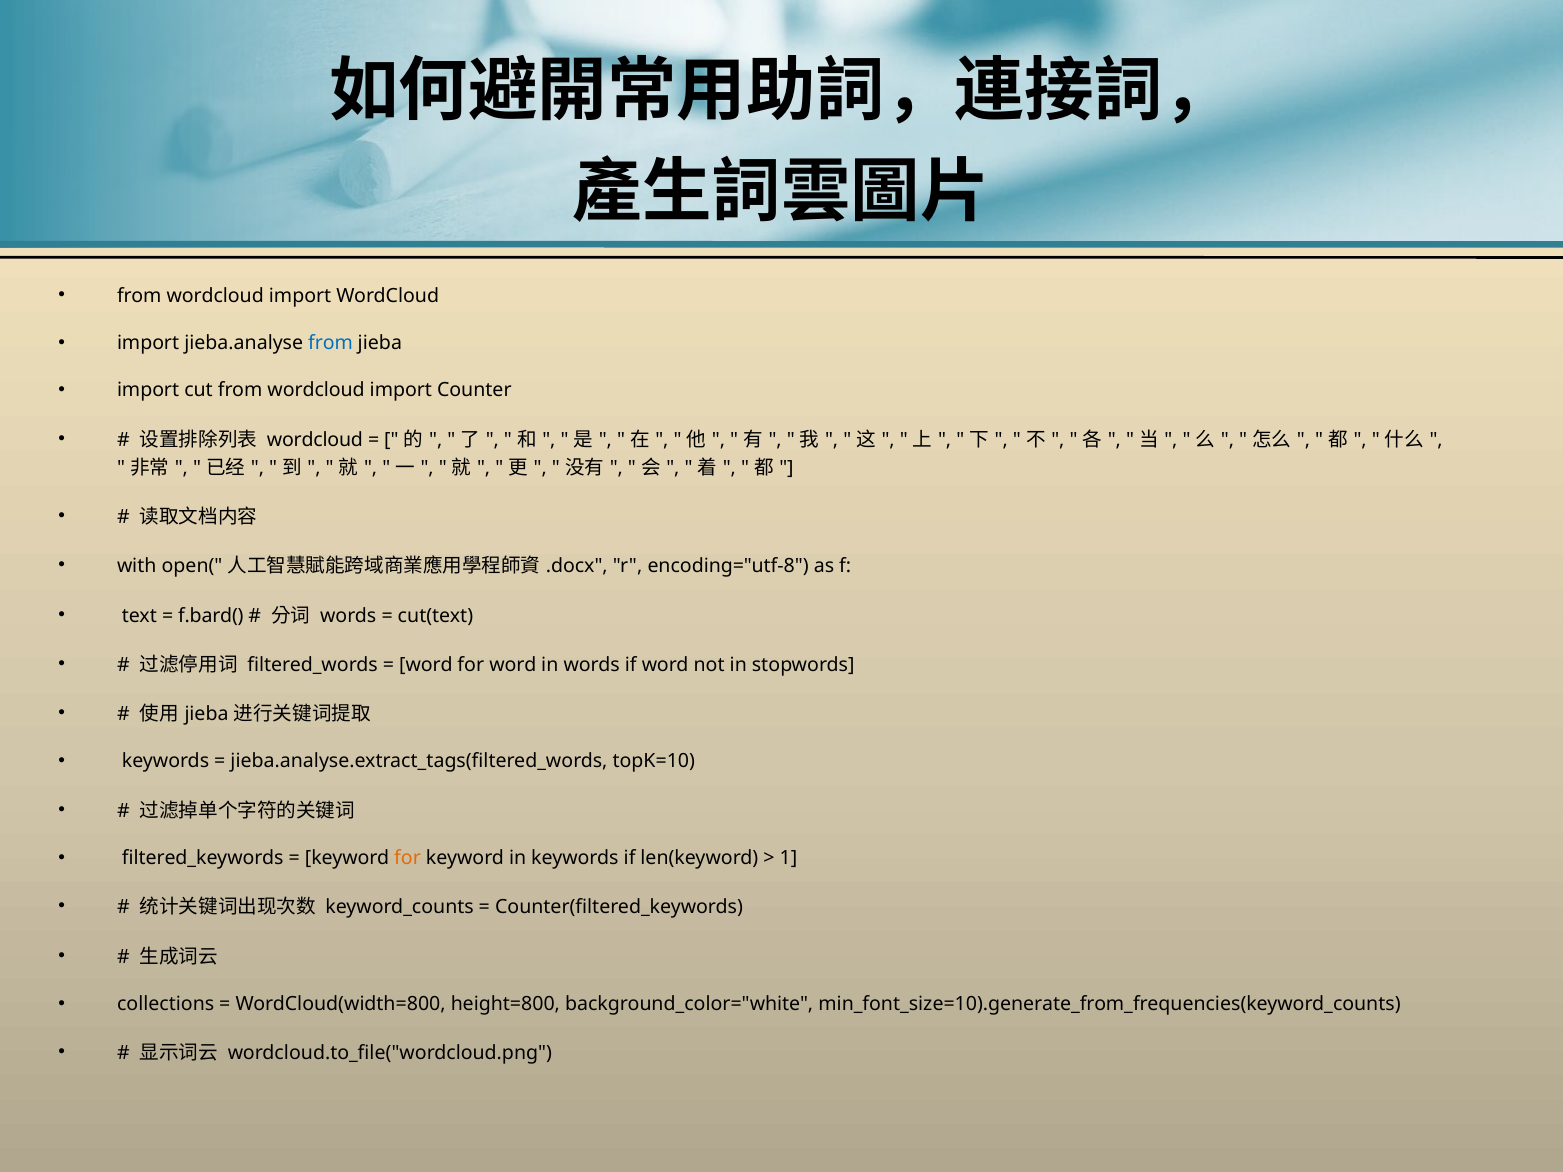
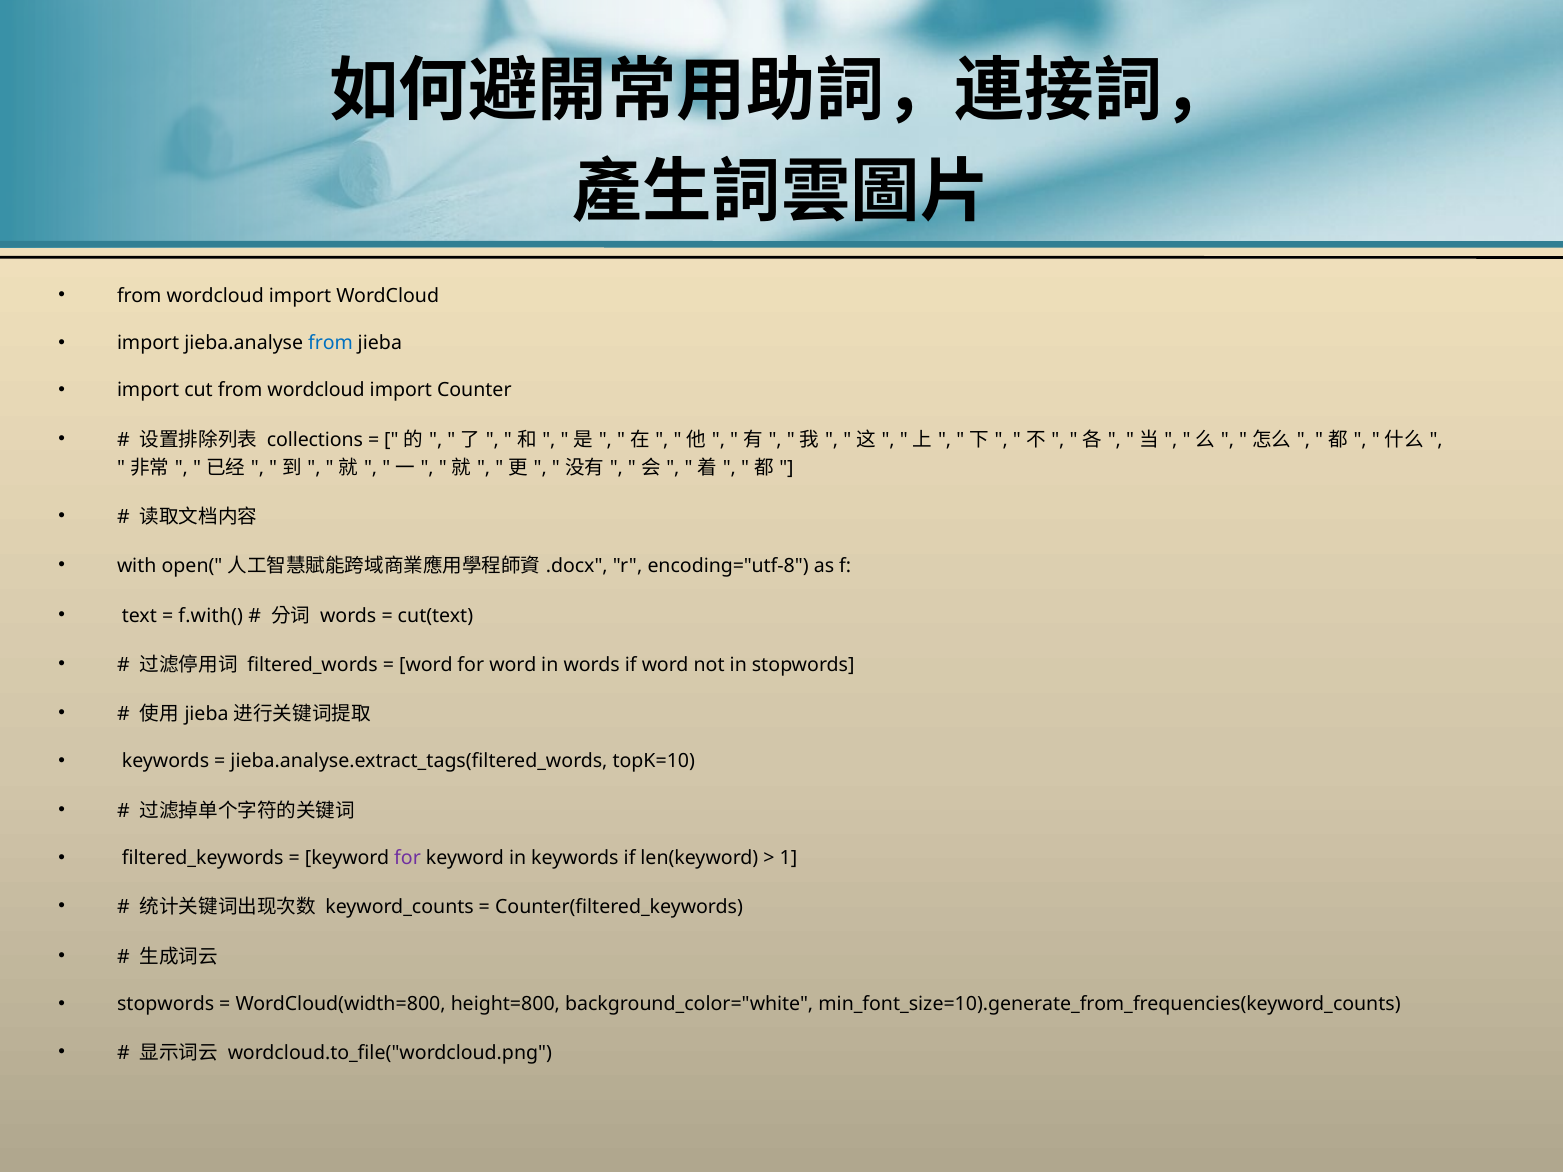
wordcloud: wordcloud -> collections (315, 440)
f.bard(: f.bard( -> f.with( (211, 616)
for colour: orange -> purple (408, 858)
collections: collections -> stopwords (166, 1004)
